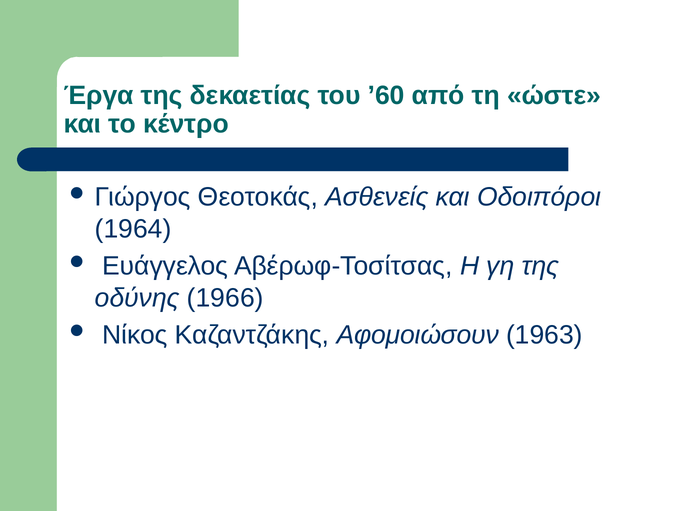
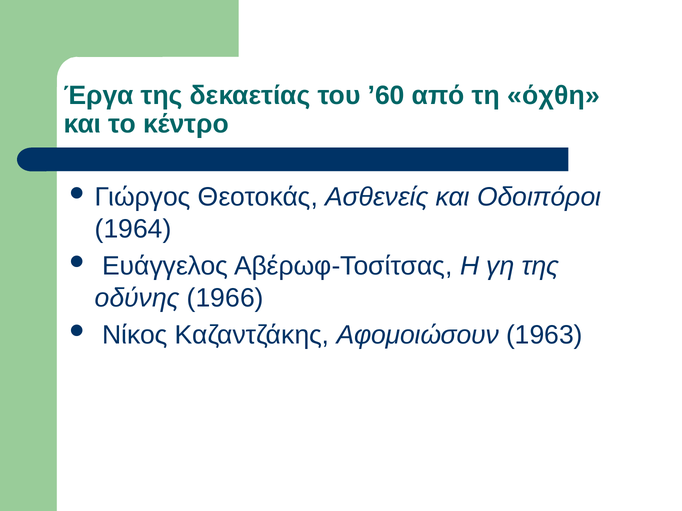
ώστε: ώστε -> όχθη (554, 96)
